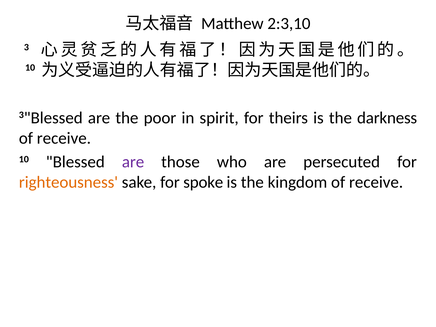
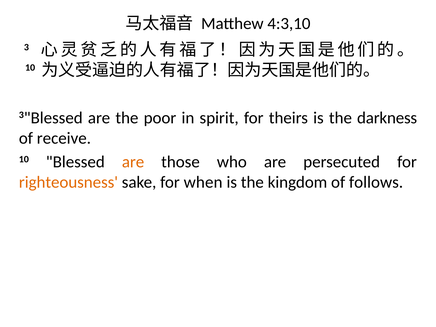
2:3,10: 2:3,10 -> 4:3,10 (289, 24)
are colour: purple -> orange (133, 162)
spoke: spoke -> when (203, 182)
kingdom of receive: receive -> follows (376, 182)
